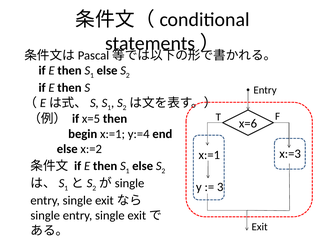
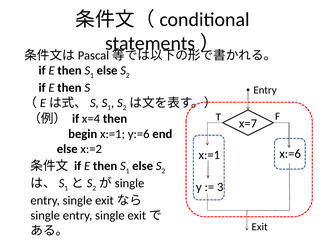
x=5: x=5 -> x=4 (91, 119)
x=6: x=6 -> x=7 (248, 124)
y:=4: y:=4 -> y:=6 (139, 134)
x:=3: x:=3 -> x:=6 (290, 154)
